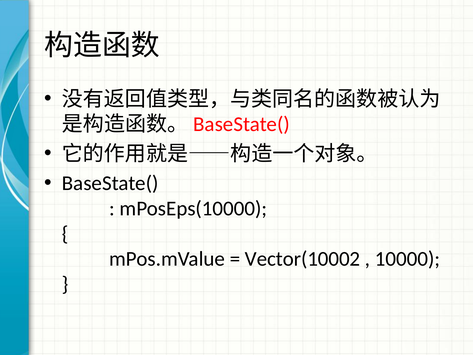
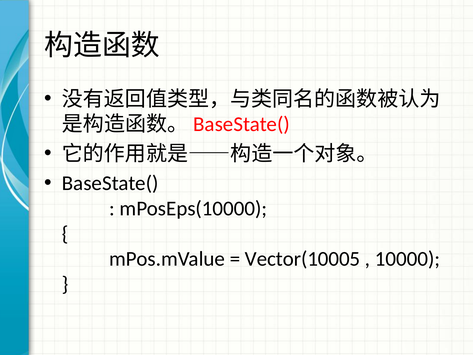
Vector(10002: Vector(10002 -> Vector(10005 (303, 259)
